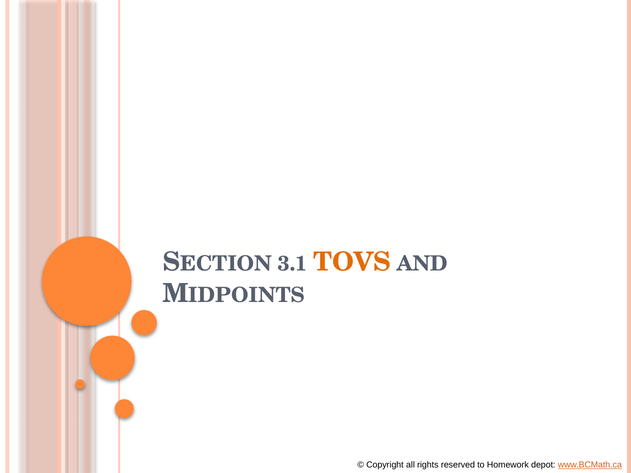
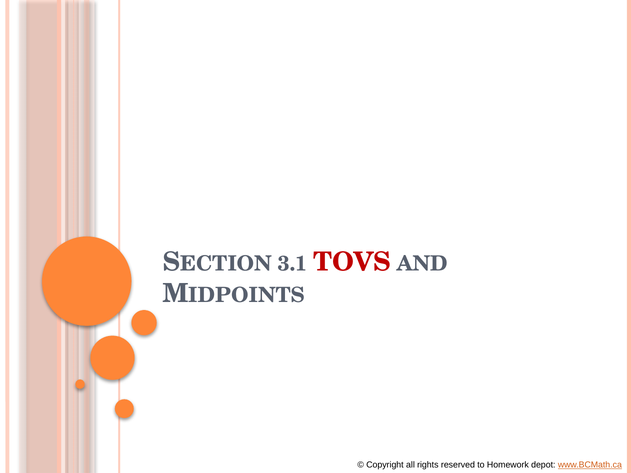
TOVS colour: orange -> red (352, 262)
